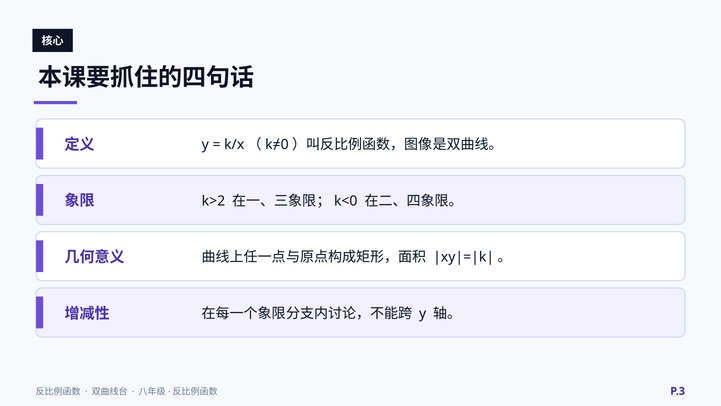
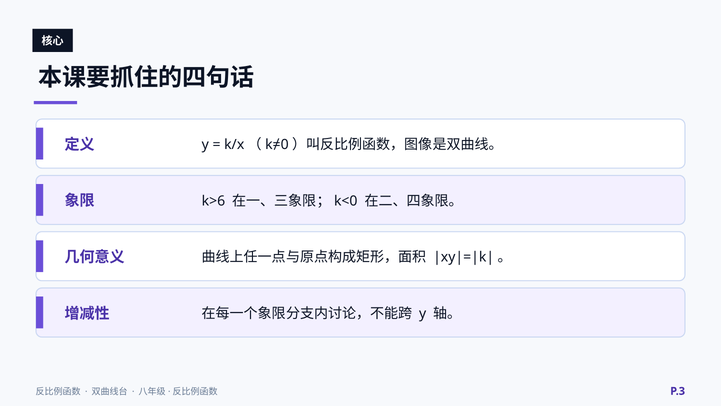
k>2: k>2 -> k>6 (213, 201)
